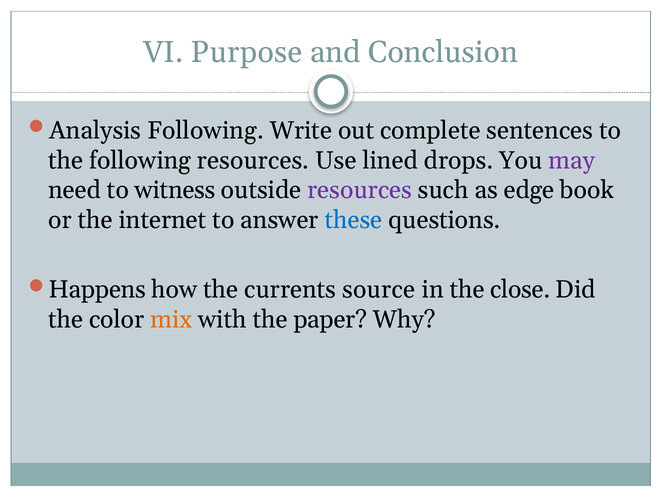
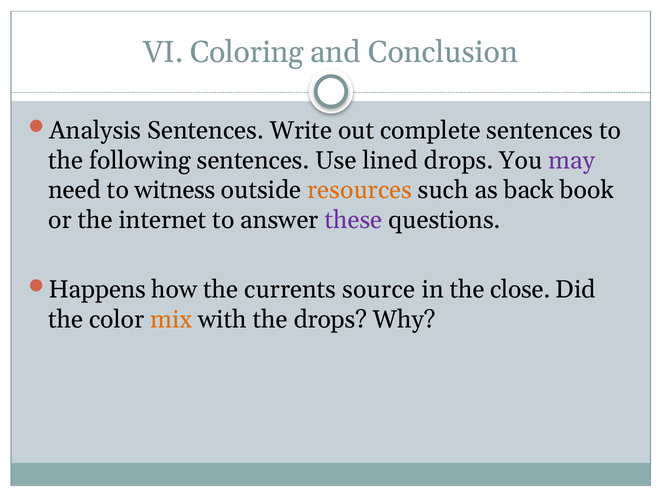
Purpose: Purpose -> Coloring (247, 52)
Analysis Following: Following -> Sentences (206, 130)
following resources: resources -> sentences (253, 160)
resources colour: purple -> orange (360, 190)
edge: edge -> back (529, 190)
these colour: blue -> purple (354, 220)
the paper: paper -> drops (330, 319)
